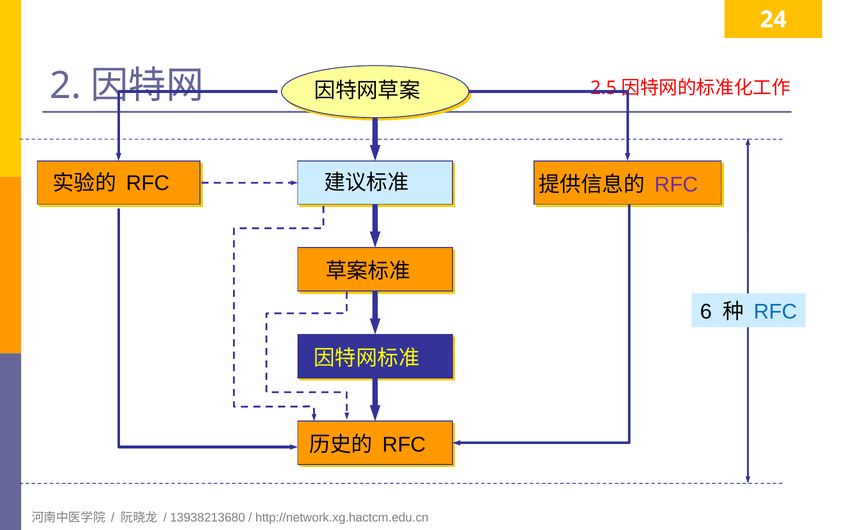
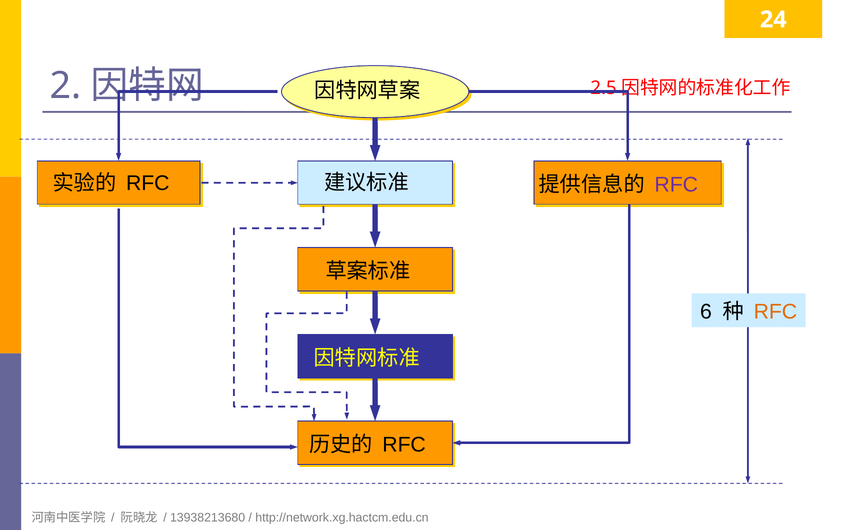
RFC colour: blue -> orange (775, 312)
